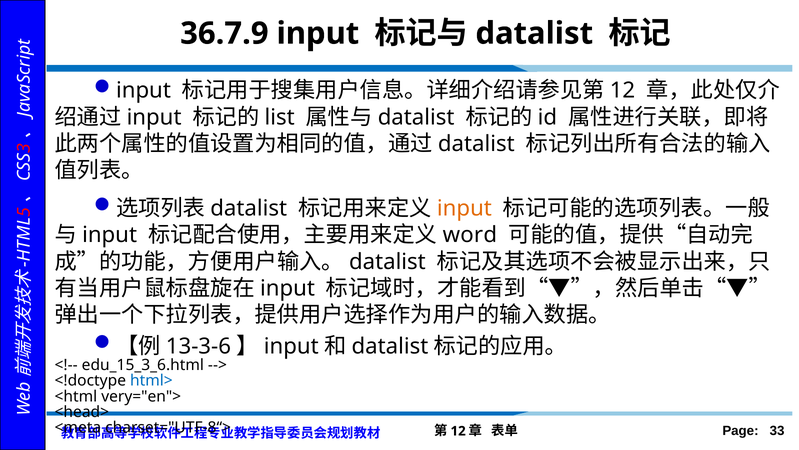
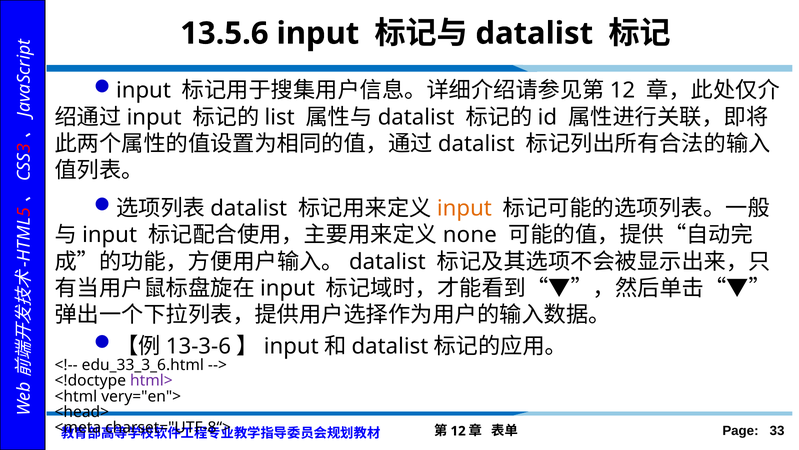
36.7.9: 36.7.9 -> 13.5.6 (224, 33)
word: word -> none (470, 235)
edu_15_3_6.html: edu_15_3_6.html -> edu_33_3_6.html (143, 365)
html> colour: blue -> purple (151, 380)
